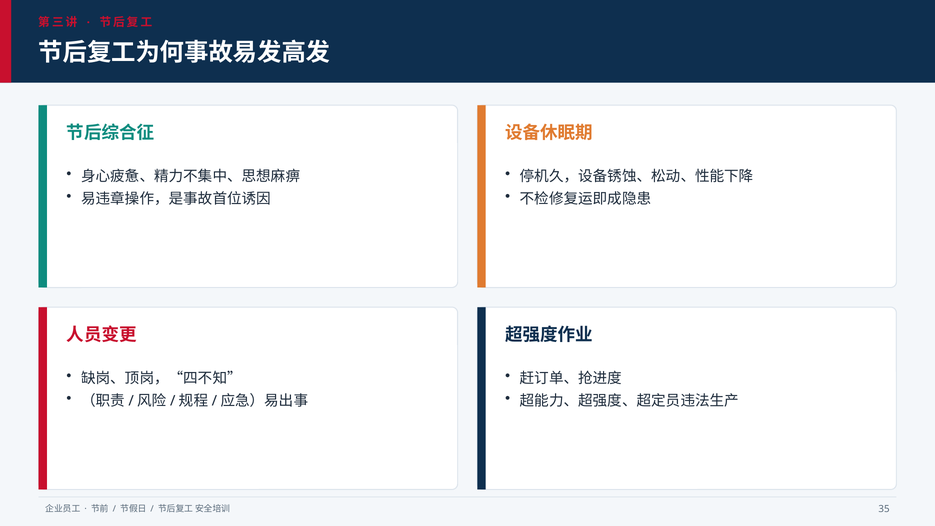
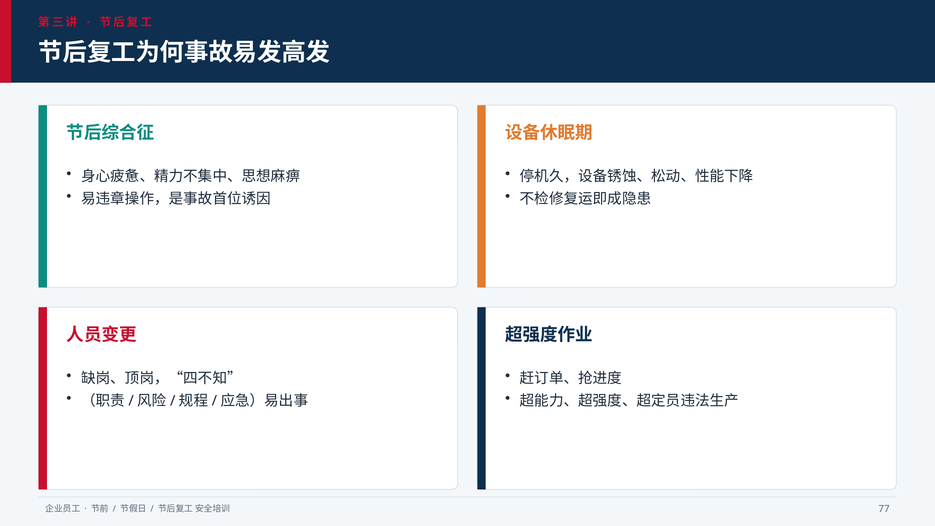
35: 35 -> 77 (884, 509)
